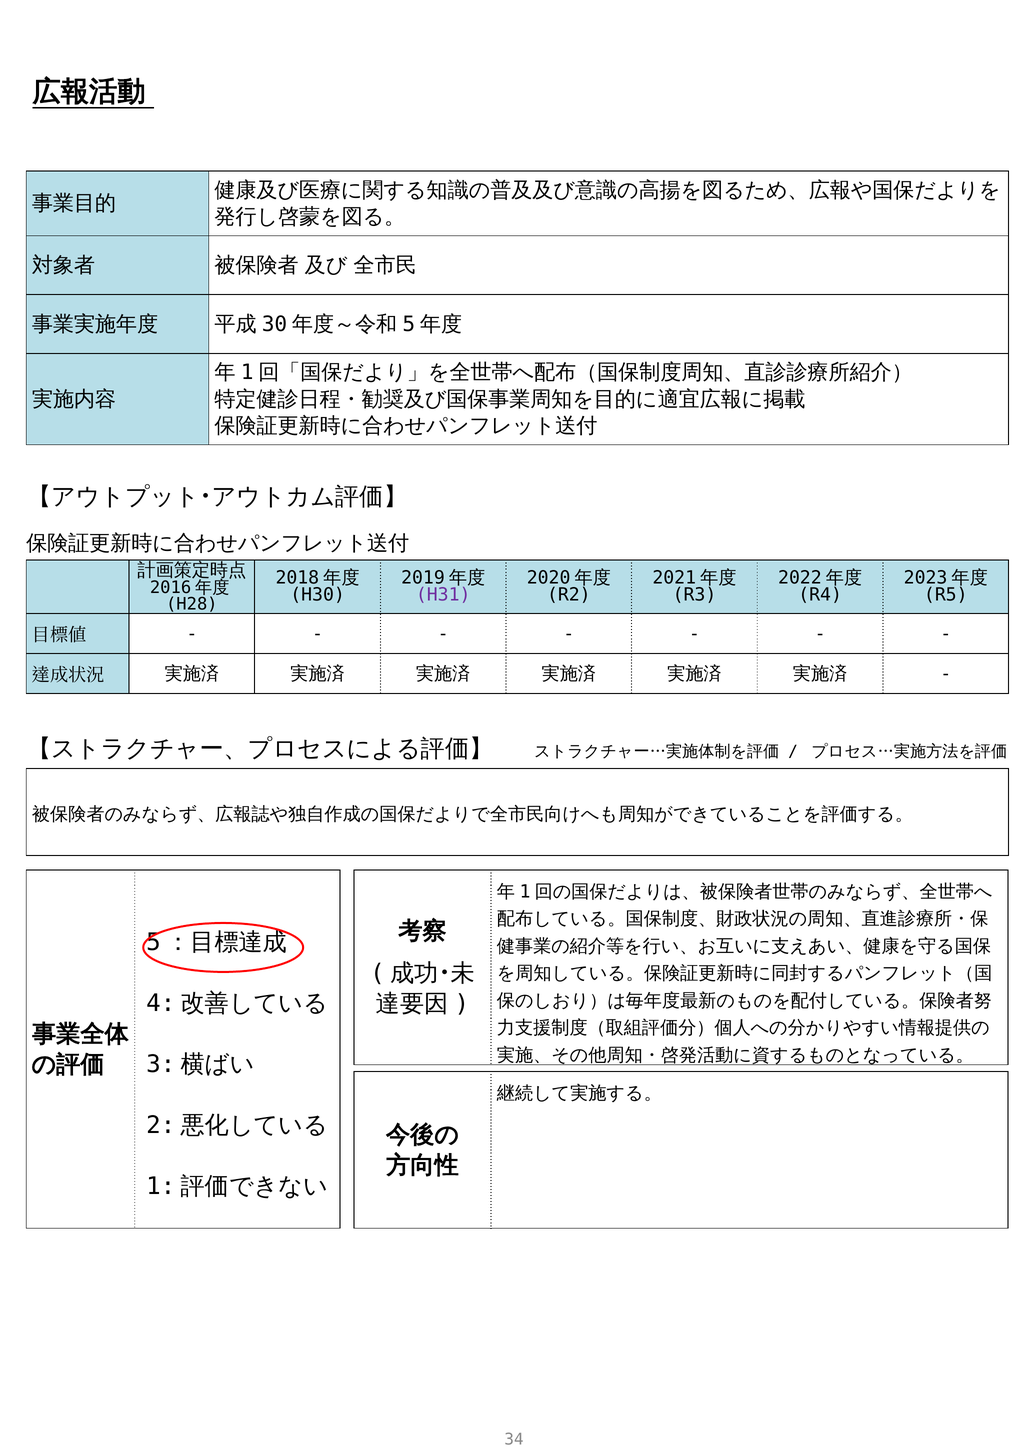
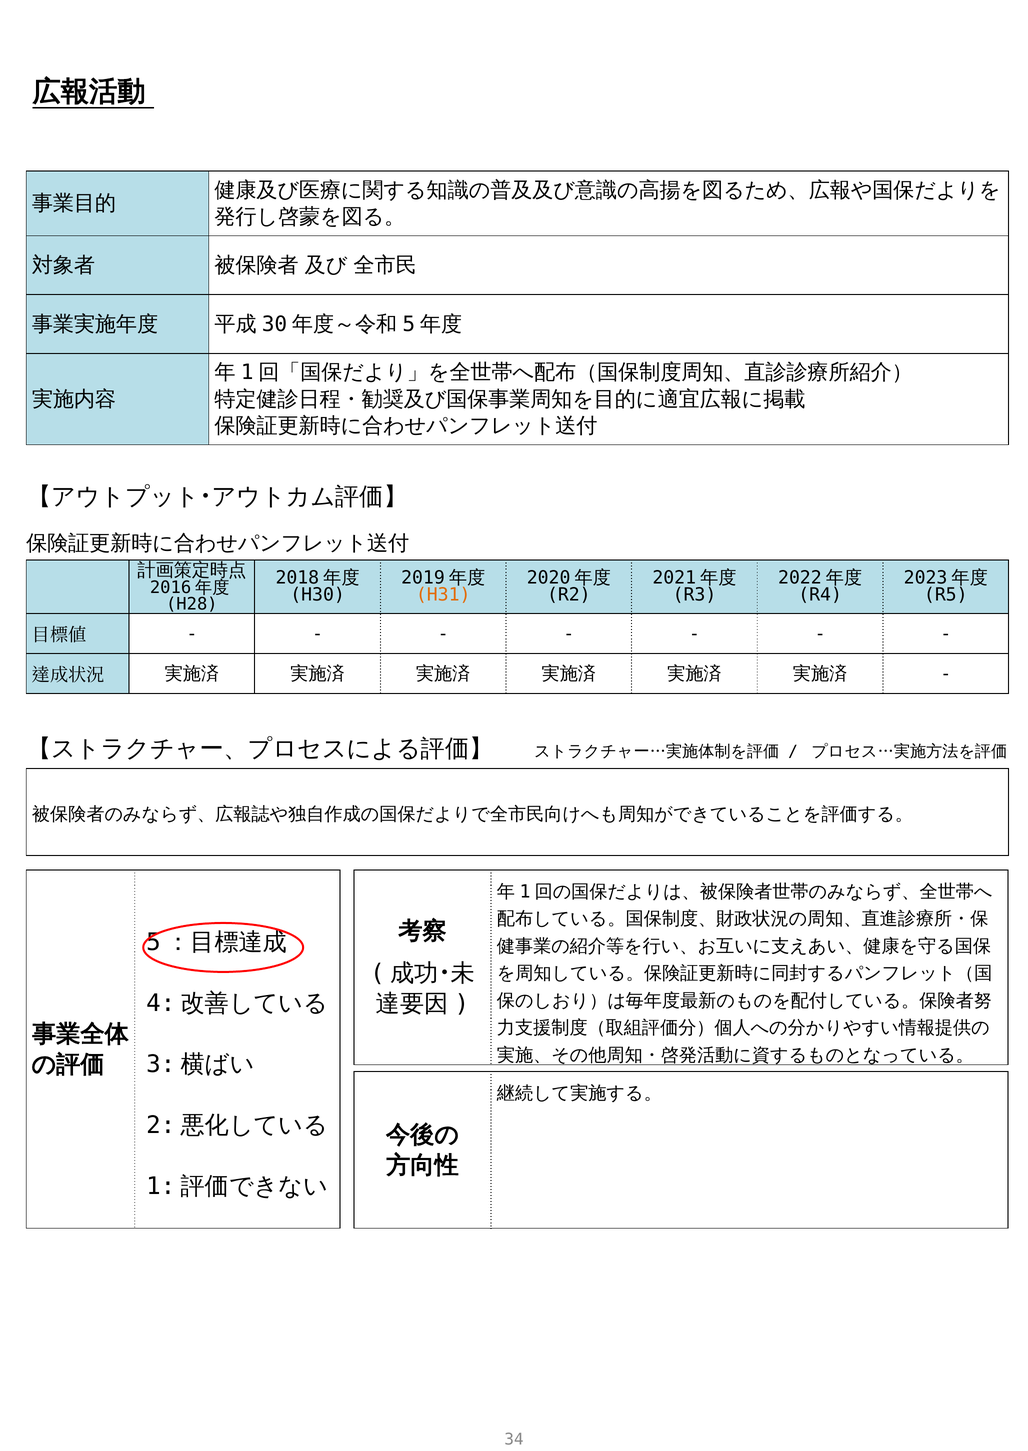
H31 colour: purple -> orange (443, 595)
